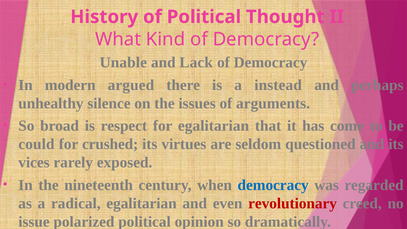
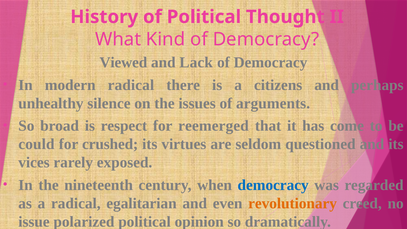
Unable: Unable -> Viewed (123, 62)
modern argued: argued -> radical (131, 85)
instead: instead -> citizens (278, 85)
for egalitarian: egalitarian -> reemerged (213, 126)
revolutionary colour: red -> orange (293, 203)
